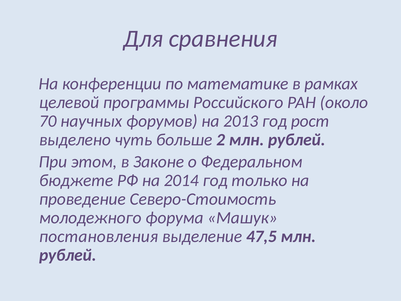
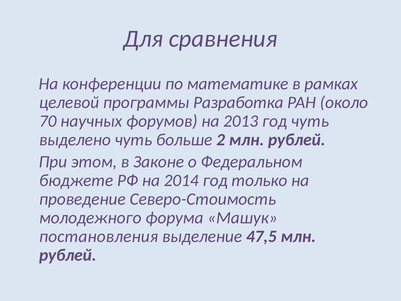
Российского: Российского -> Разработка (238, 102)
год рост: рост -> чуть (310, 121)
